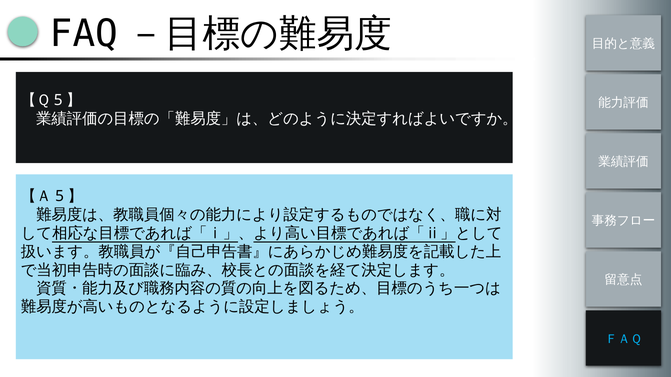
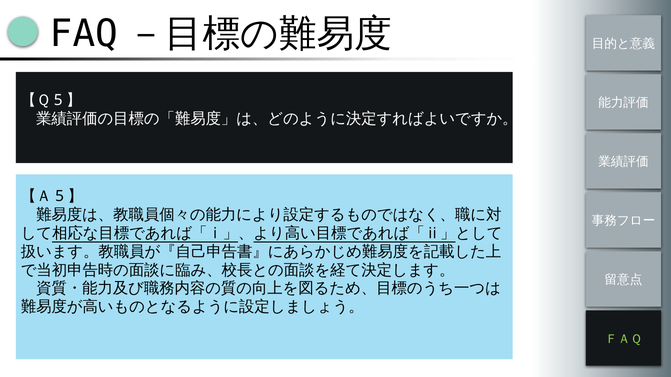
ＦＡＱ colour: light blue -> light green (624, 339)
